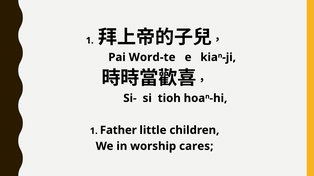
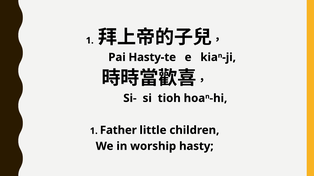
Word-te: Word-te -> Hasty-te (152, 57)
cares: cares -> hasty (196, 147)
